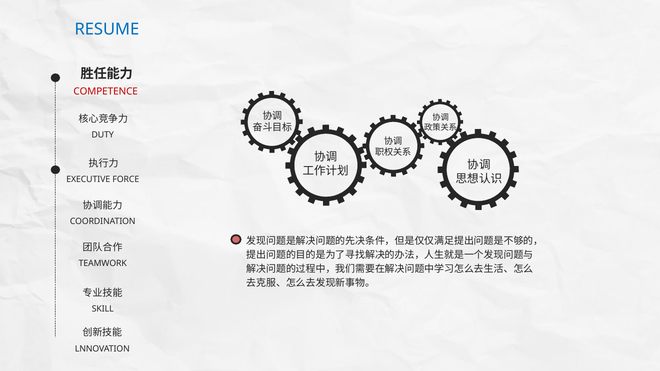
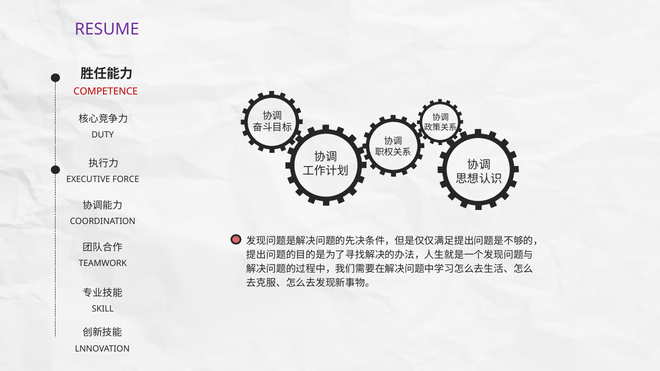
RESUME colour: blue -> purple (107, 29)
